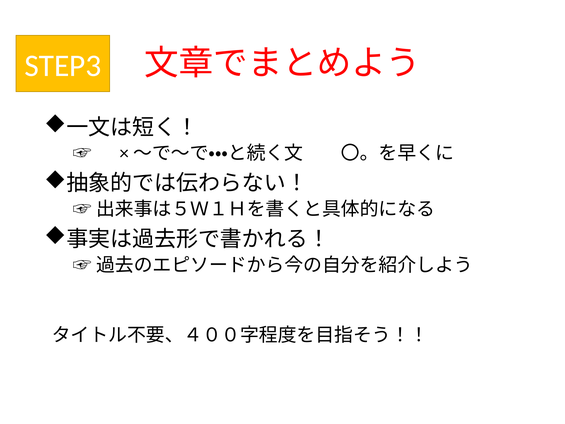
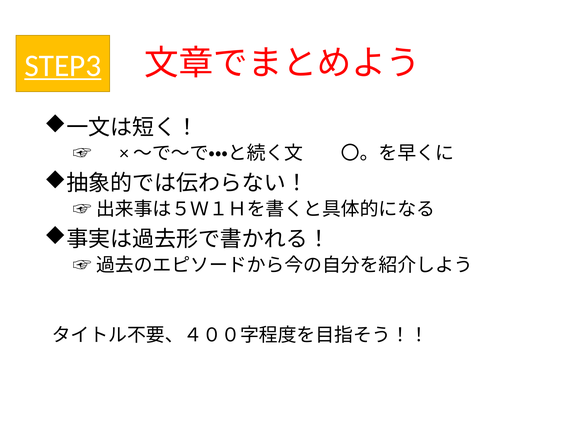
STEP3 underline: none -> present (63, 66)
